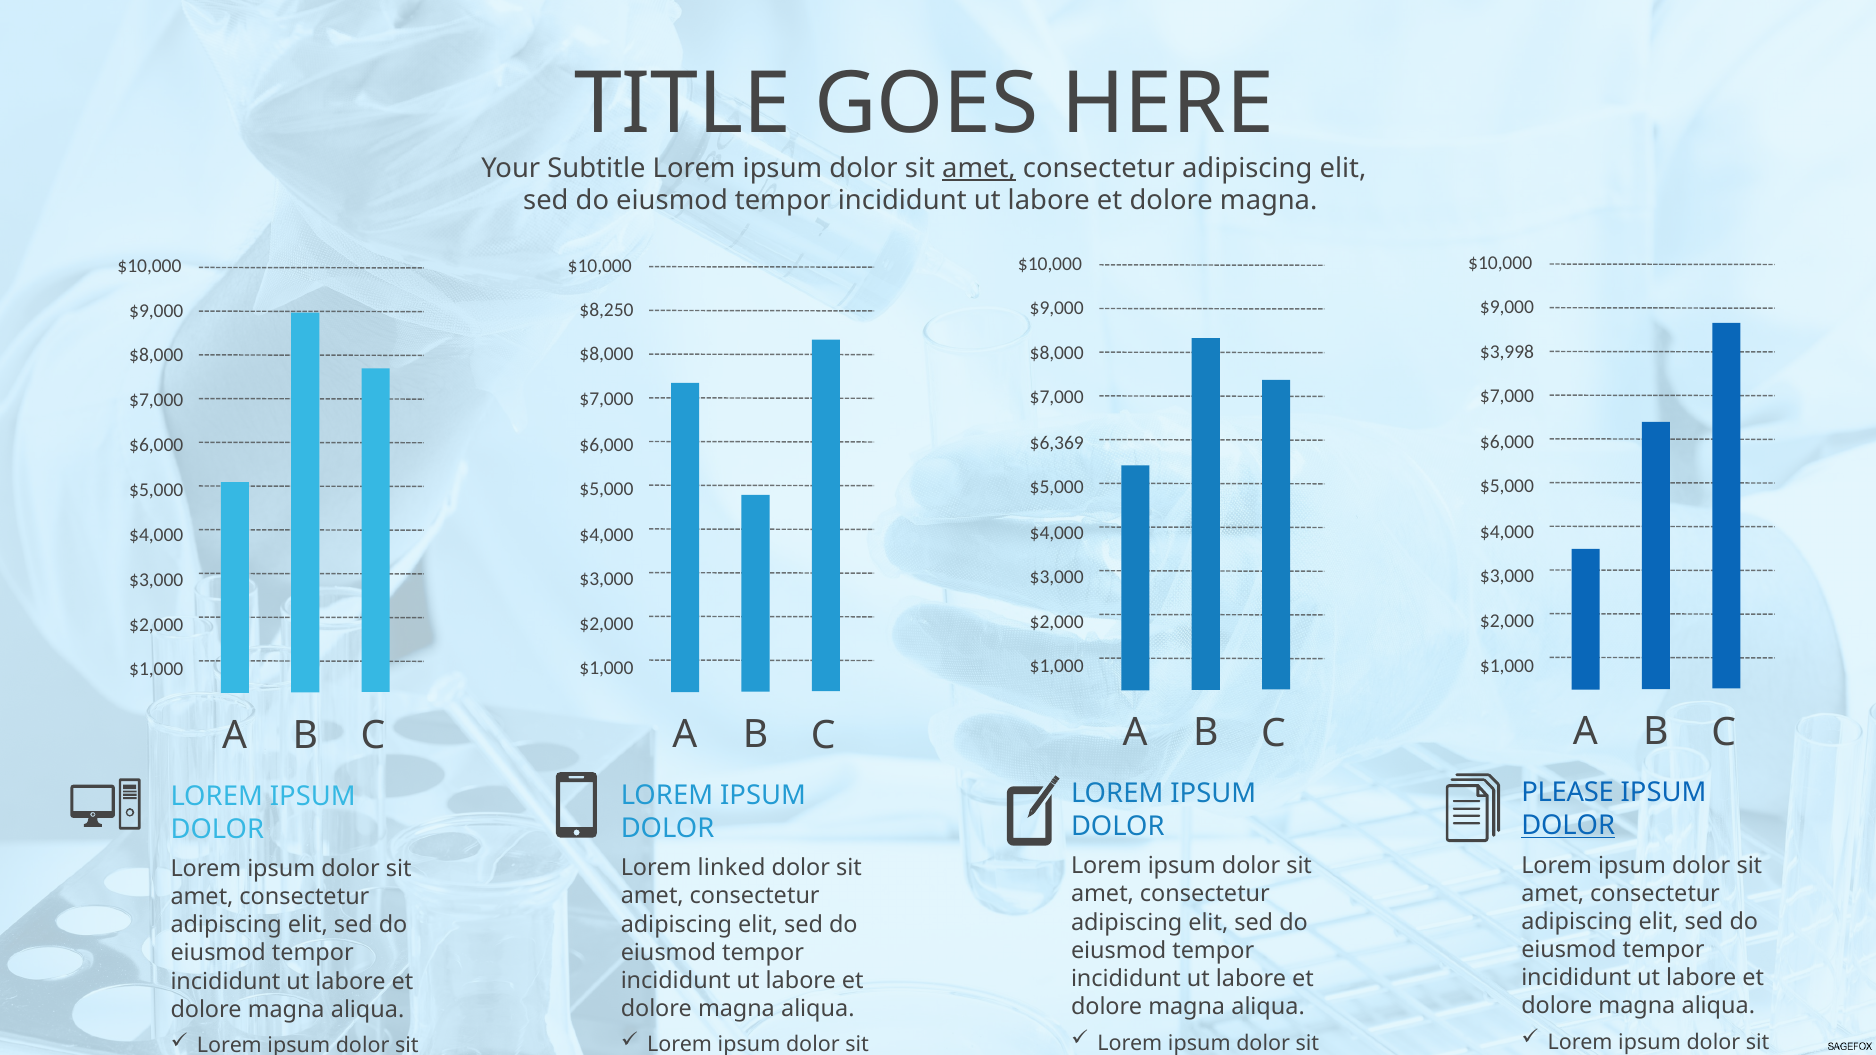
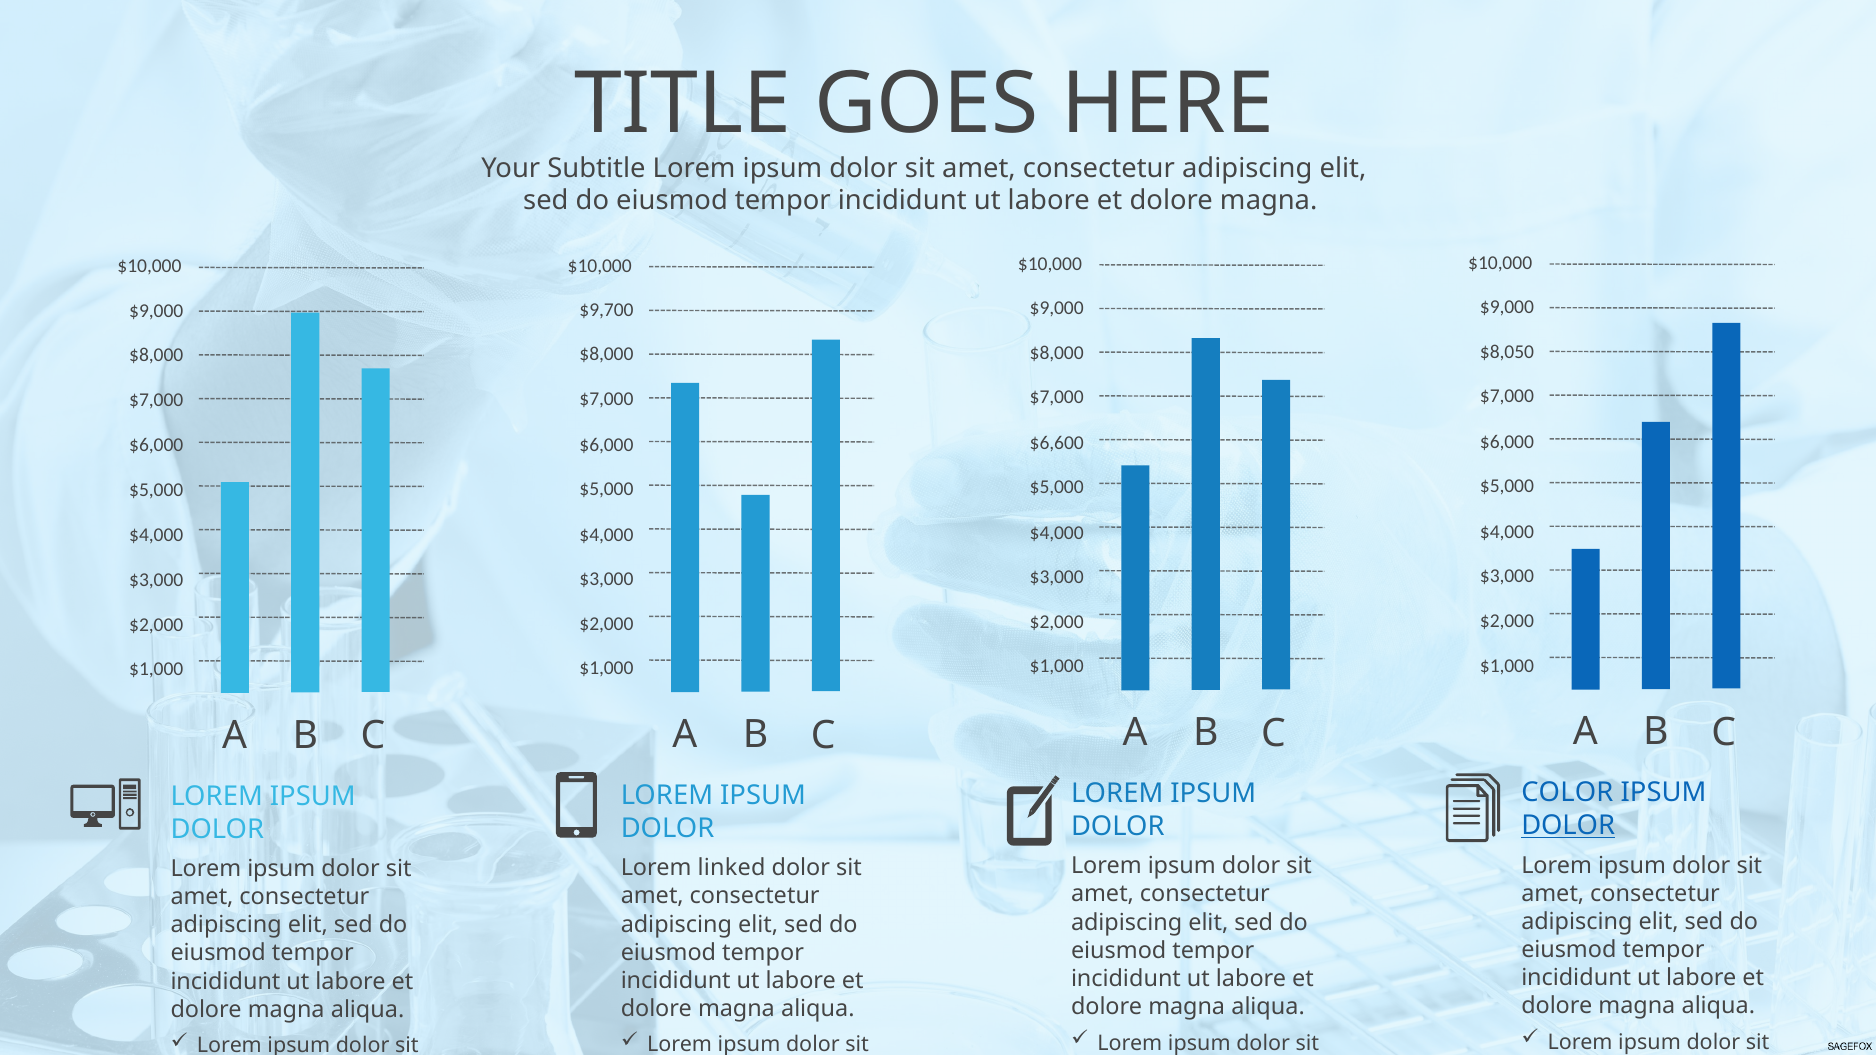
amet underline: present -> none (979, 168)
$8,250: $8,250 -> $9,700 (607, 310)
$3,998: $3,998 -> $8,050 (1507, 352)
$6,369: $6,369 -> $6,600 (1057, 443)
PLEASE: PLEASE -> COLOR (1567, 793)
